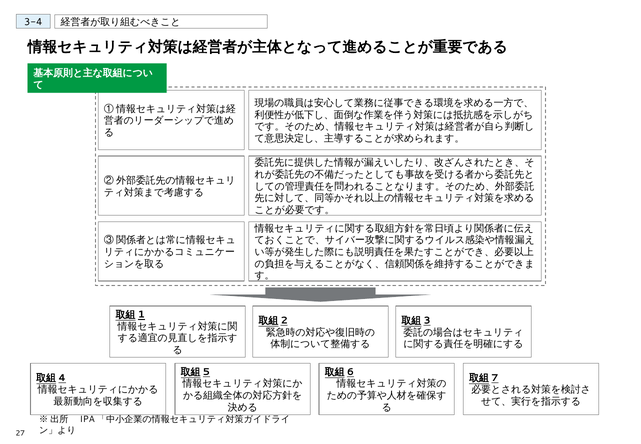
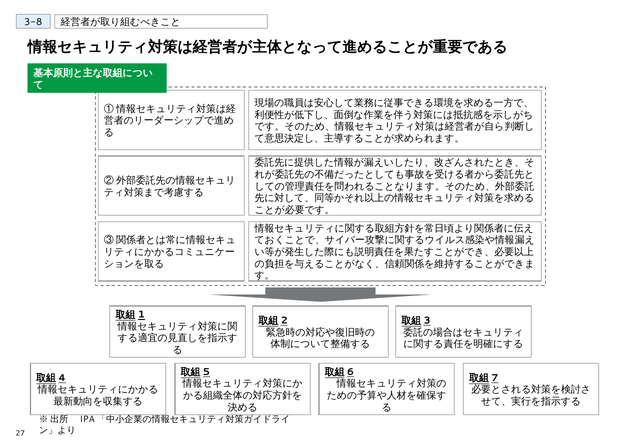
3-4: 3-4 -> 3-8 (33, 22)
